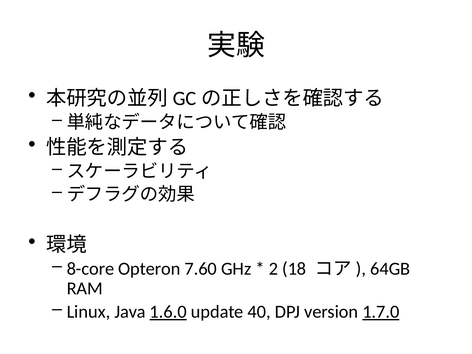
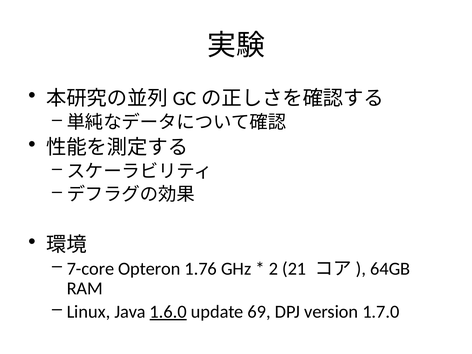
8-core: 8-core -> 7-core (90, 269)
7.60: 7.60 -> 1.76 (201, 269)
18: 18 -> 21 (294, 269)
40: 40 -> 69 (259, 312)
1.7.0 underline: present -> none (381, 312)
